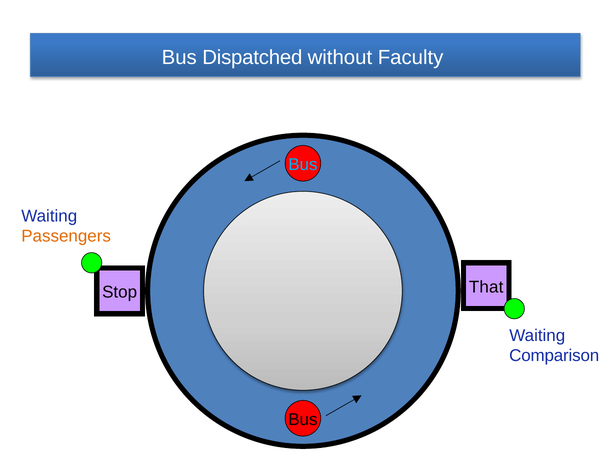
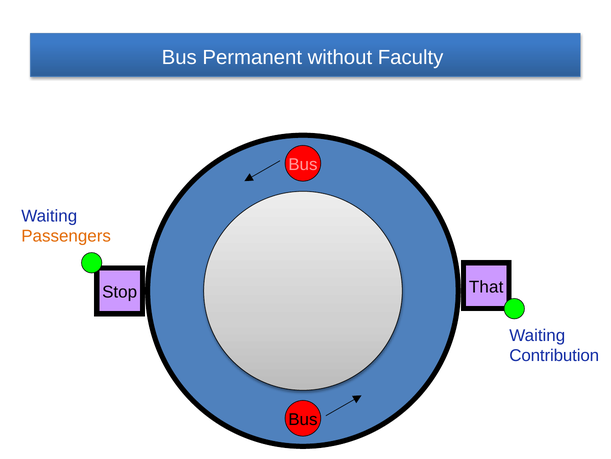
Dispatched: Dispatched -> Permanent (252, 57)
Bus colour: light blue -> pink (303, 164)
Comparison: Comparison -> Contribution (554, 355)
